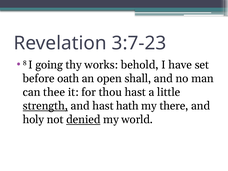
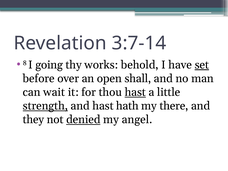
3:7-23: 3:7-23 -> 3:7-14 (139, 43)
set underline: none -> present (202, 65)
oath: oath -> over (68, 79)
thee: thee -> wait (54, 92)
hast underline: none -> present (135, 92)
holy: holy -> they (33, 120)
world: world -> angel (137, 120)
